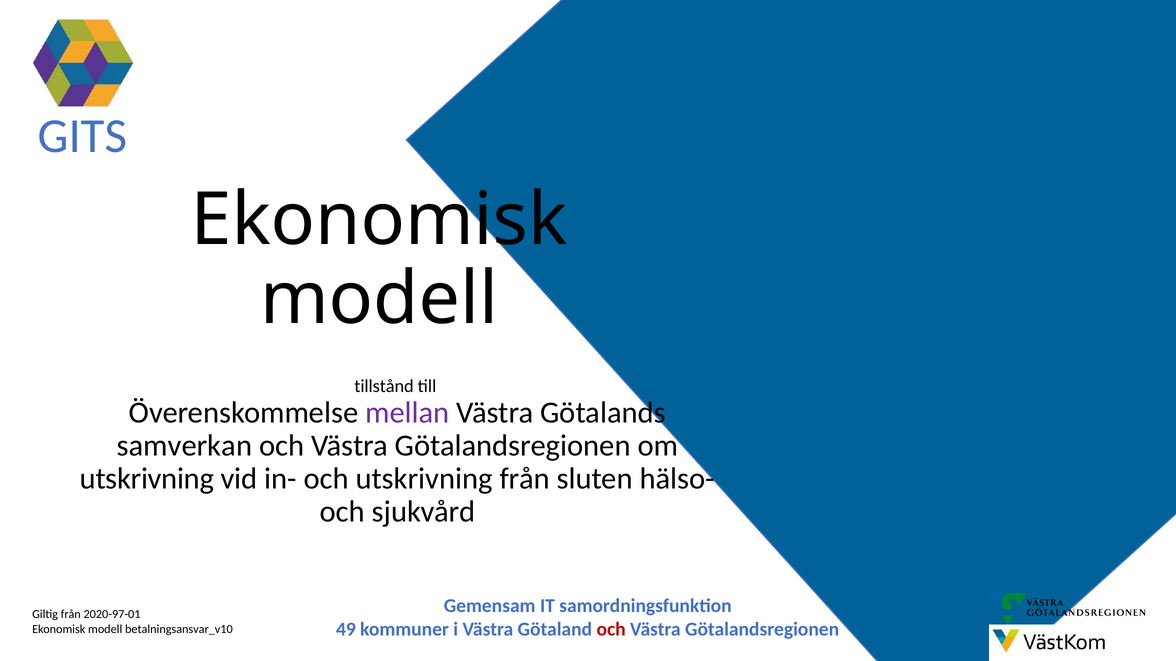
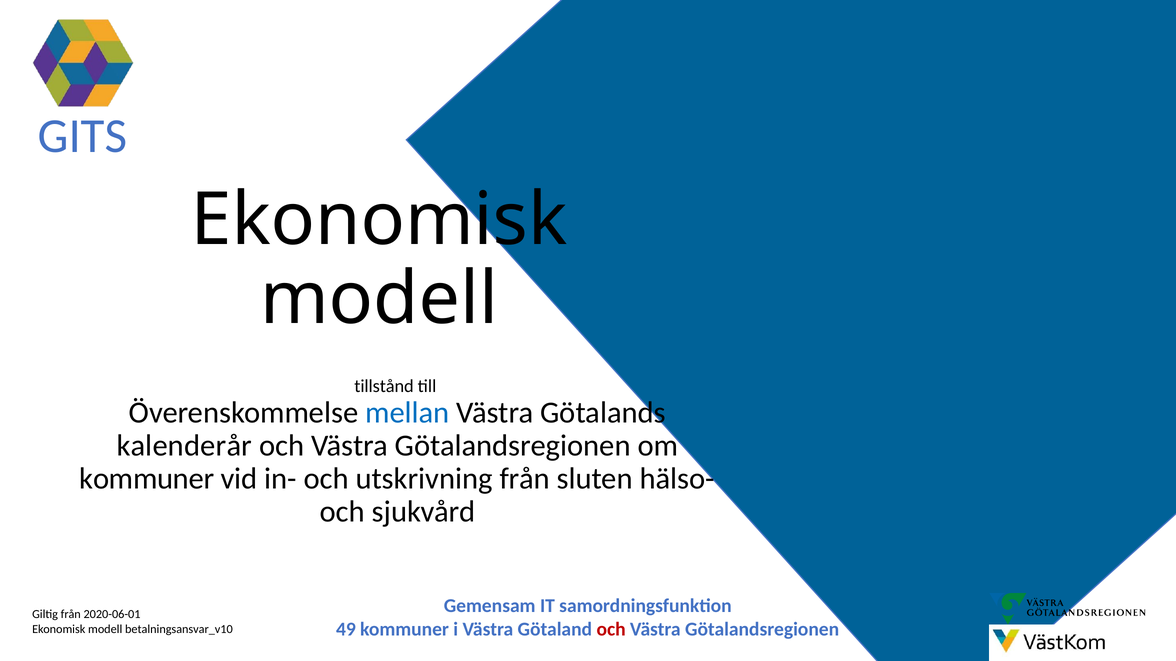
mellan colour: purple -> blue (407, 413)
samverkan: samverkan -> kalenderår (184, 446)
utskrivning: utskrivning -> kommuner (147, 479)
2020-97-01: 2020-97-01 -> 2020-06-01 (112, 615)
